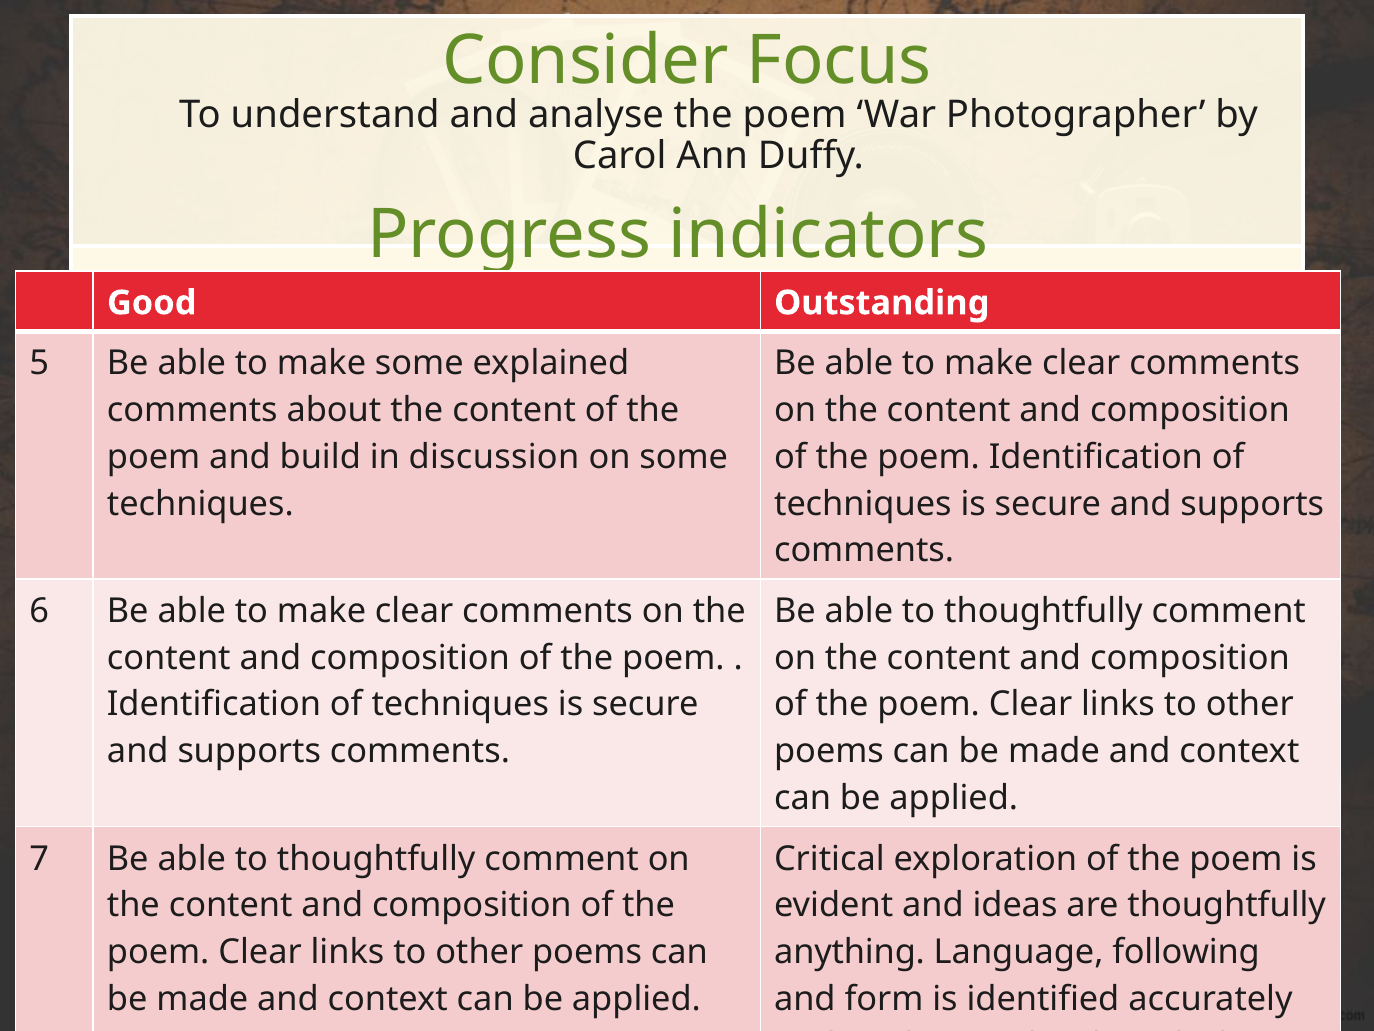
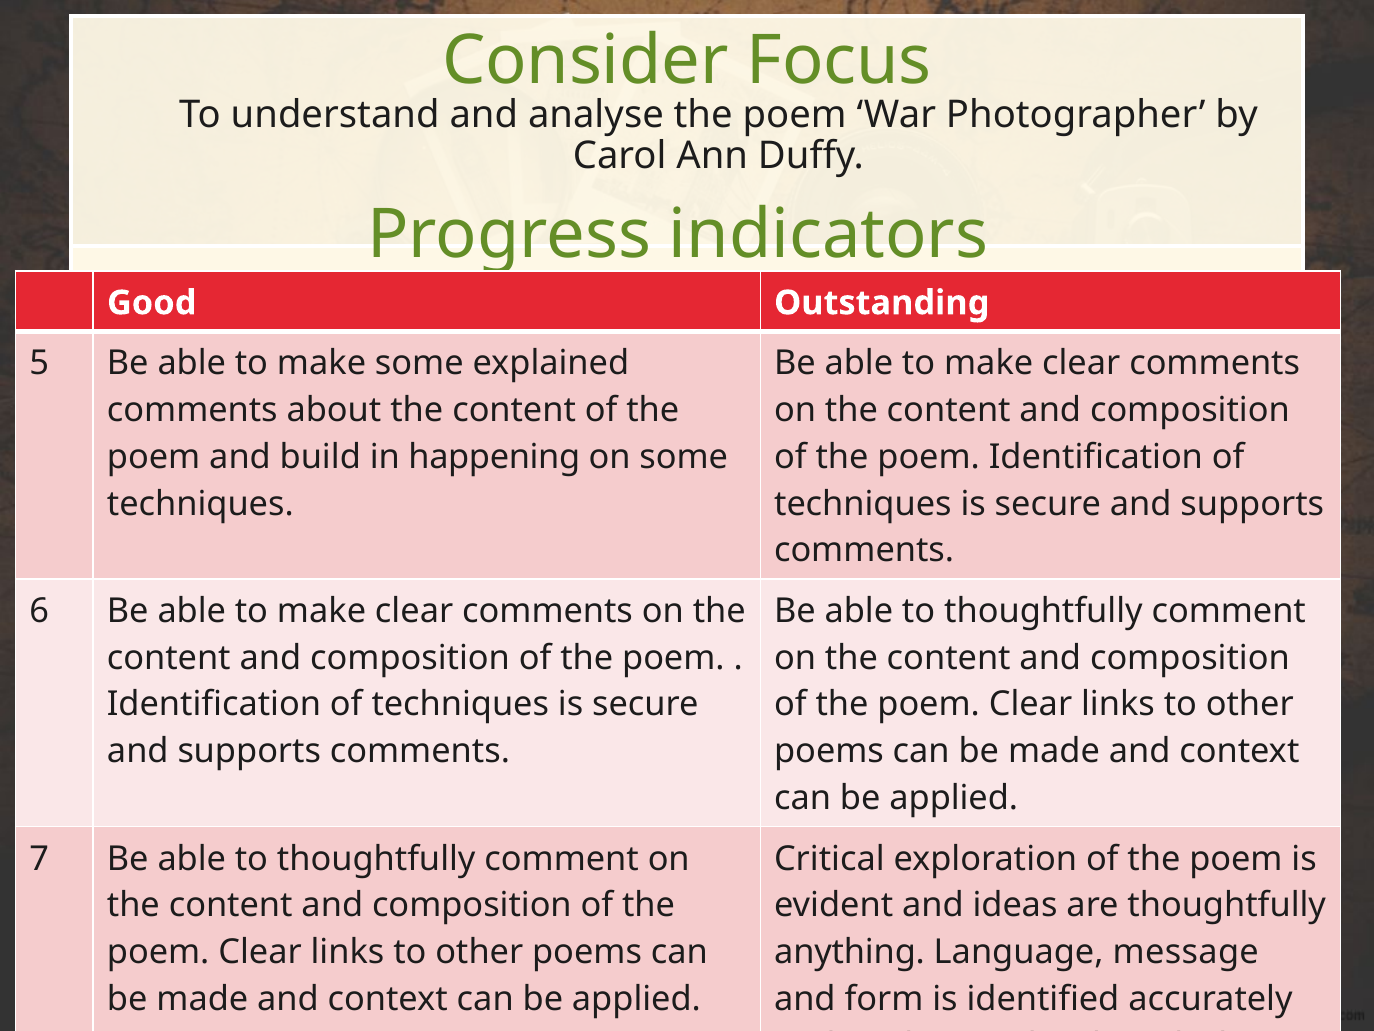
discussion: discussion -> happening (494, 457)
following: following -> message (1186, 952)
